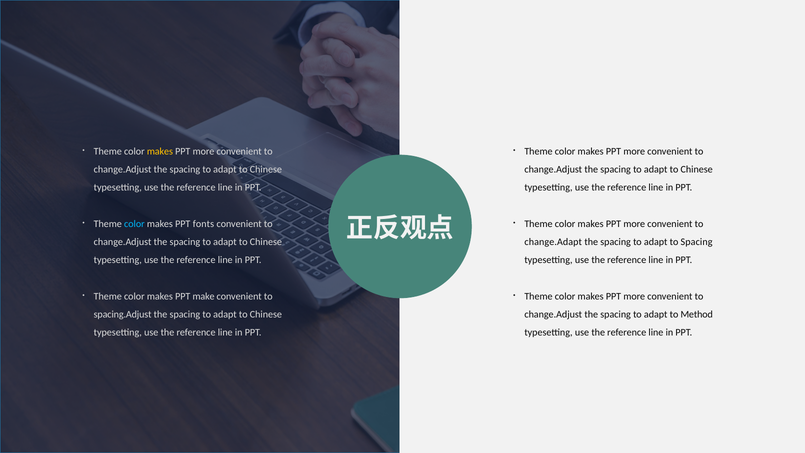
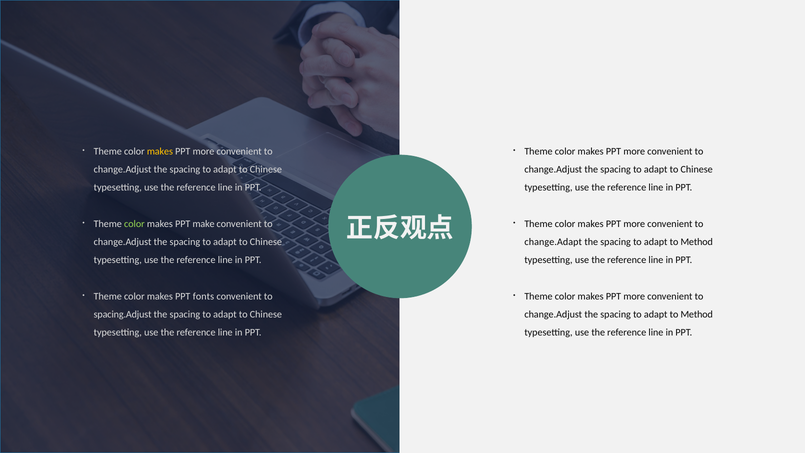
color colour: light blue -> light green (134, 224)
fonts: fonts -> make (204, 224)
Spacing: Spacing -> Method (697, 242)
make: make -> fonts (203, 296)
